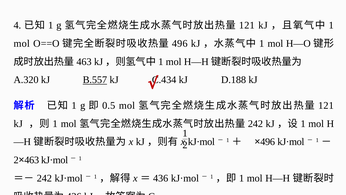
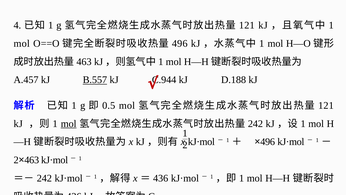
A.320: A.320 -> A.457 (26, 80)
C.434: C.434 -> C.944 (164, 80)
mol underline: none -> present (69, 123)
